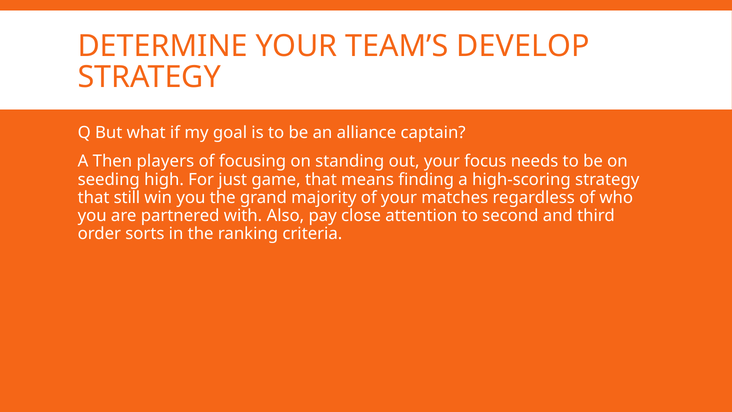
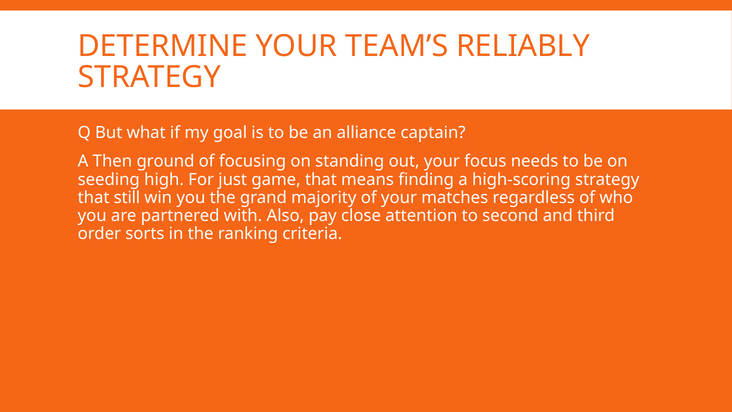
DEVELOP: DEVELOP -> RELIABLY (523, 46)
players: players -> ground (165, 161)
